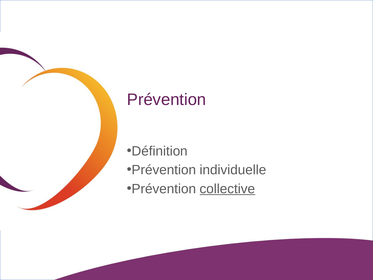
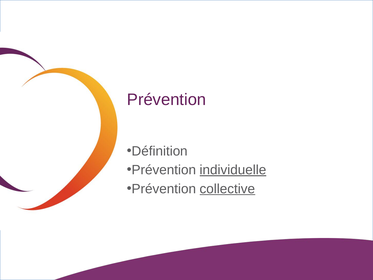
individuelle underline: none -> present (233, 170)
